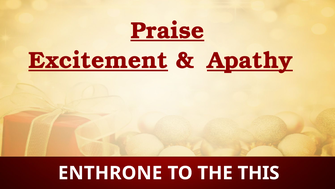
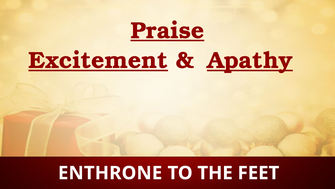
THIS: THIS -> FEET (258, 173)
